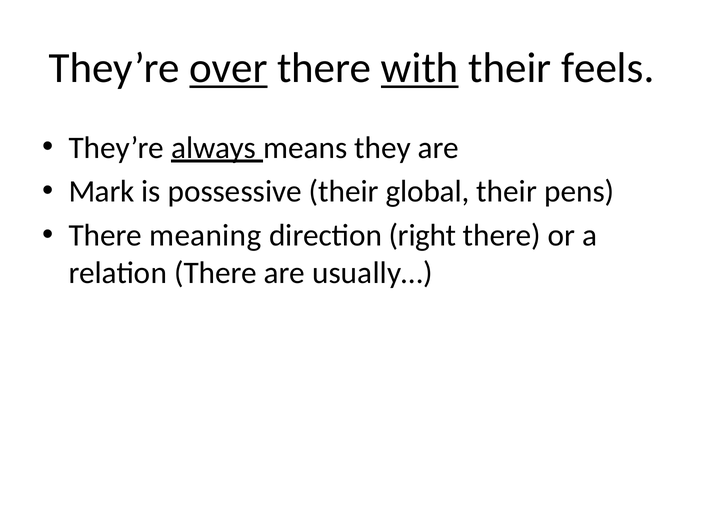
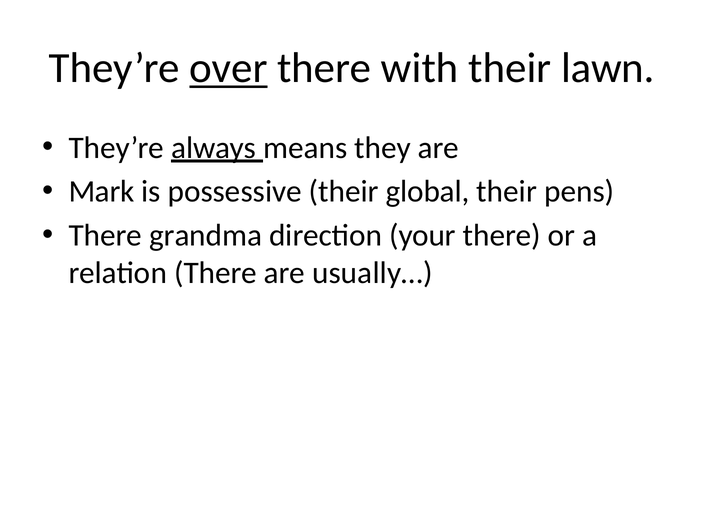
with underline: present -> none (420, 68)
feels: feels -> lawn (608, 68)
meaning: meaning -> grandma (206, 235)
right: right -> your (423, 235)
